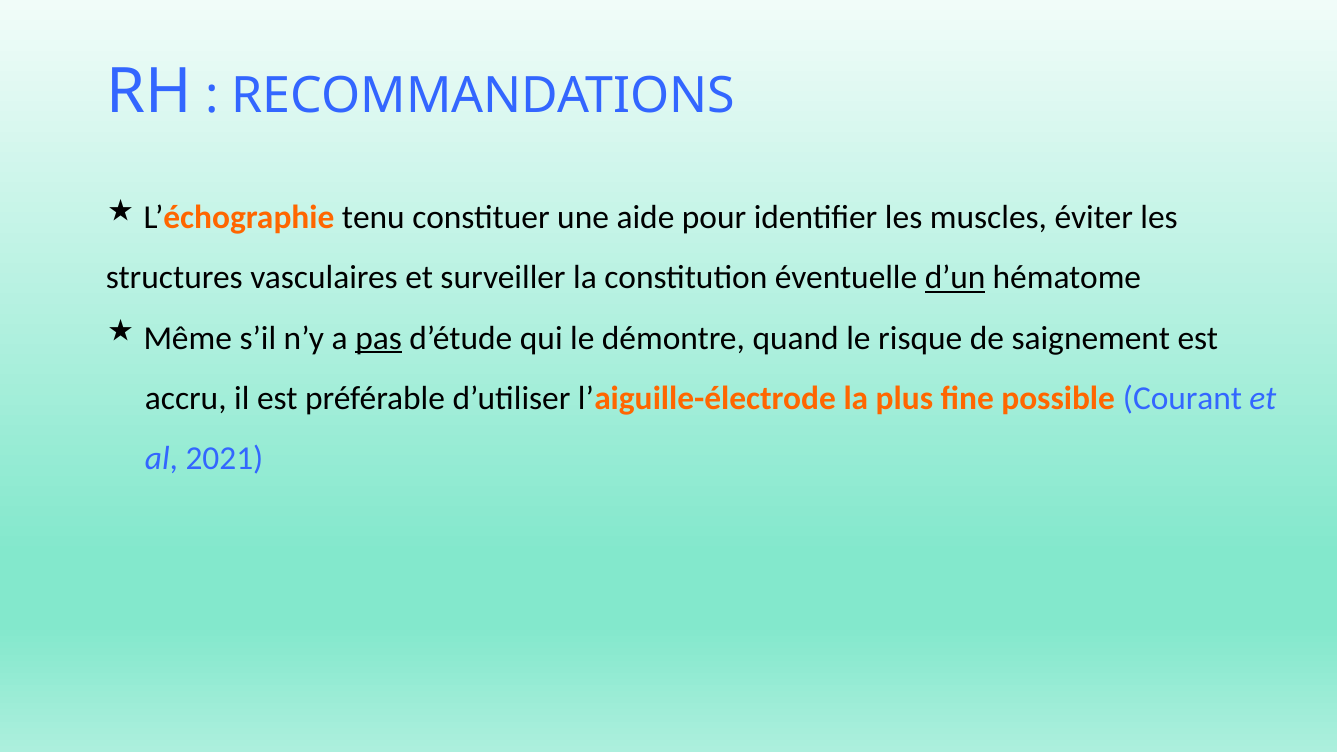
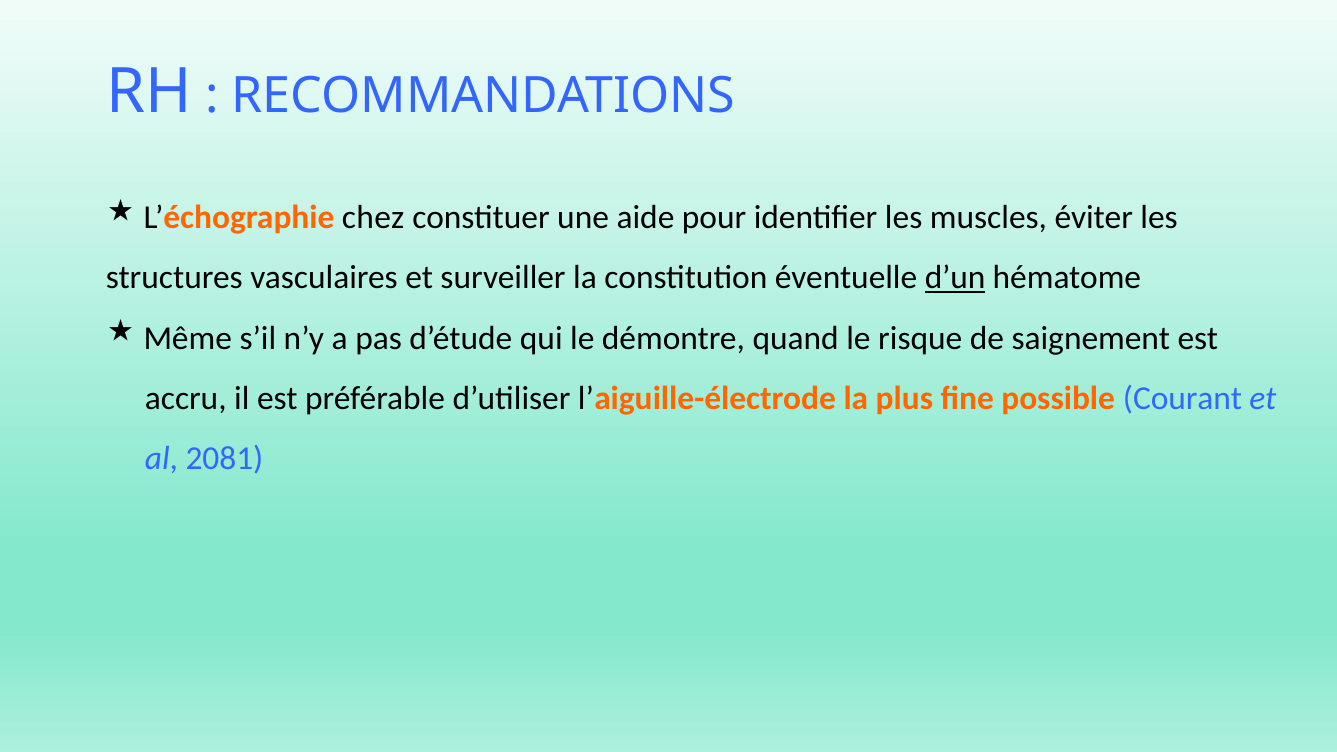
tenu: tenu -> chez (373, 218)
pas underline: present -> none (379, 338)
2021: 2021 -> 2081 (224, 458)
